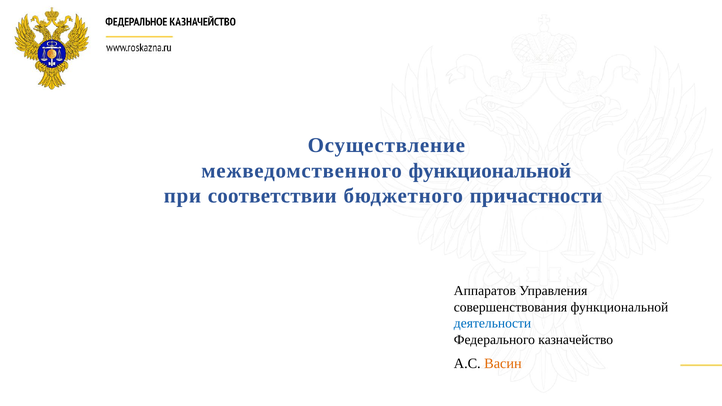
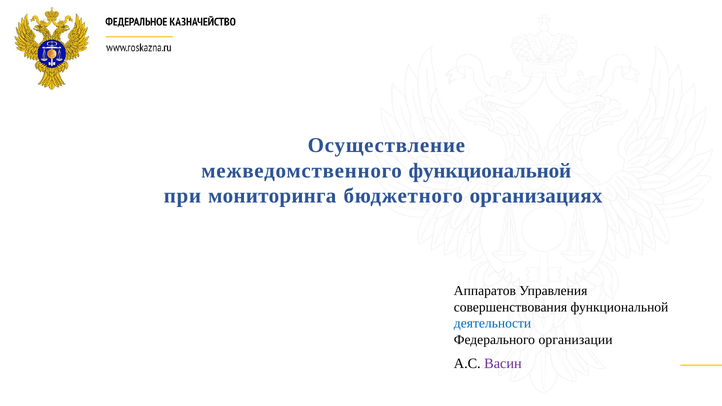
соответствии: соответствии -> мониторинга (272, 196)
причастности: причастности -> организациях (536, 196)
казначейство: казначейство -> организации (576, 340)
Васин colour: orange -> purple (503, 364)
